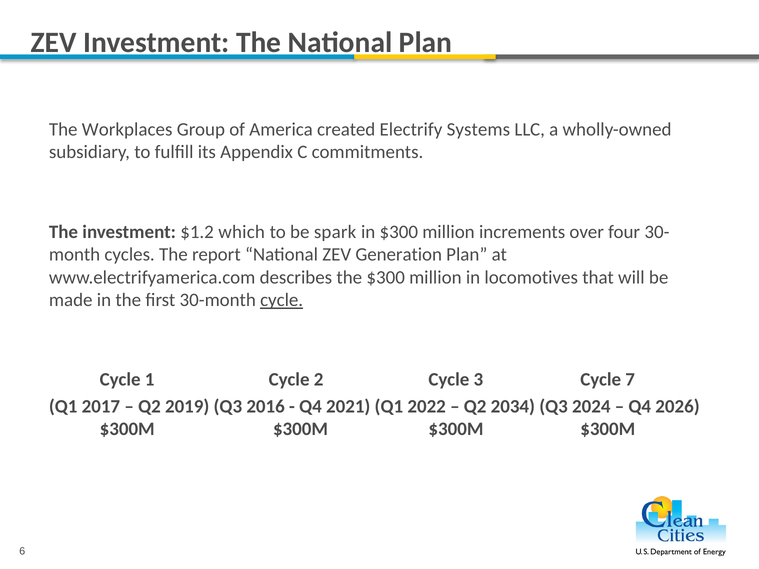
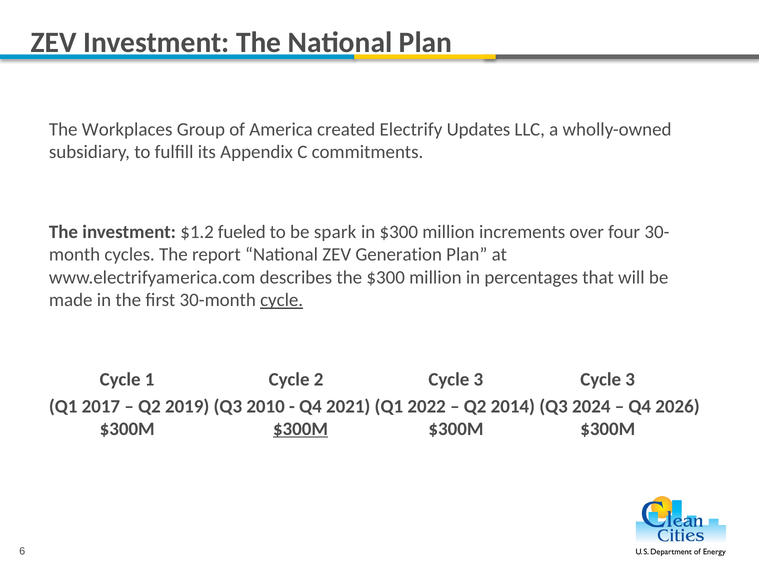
Systems: Systems -> Updates (478, 129)
which: which -> fueled (242, 232)
locomotives: locomotives -> percentages (531, 277)
3 Cycle 7: 7 -> 3 (630, 380)
2016: 2016 -> 2010 (266, 406)
2034: 2034 -> 2014 (513, 406)
$300M underline: none -> present (300, 429)
